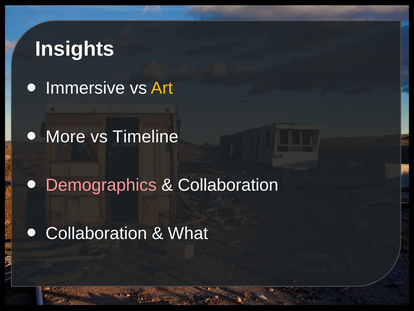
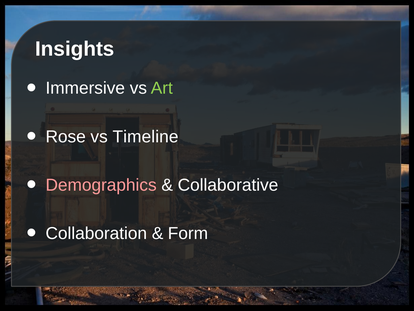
Art colour: yellow -> light green (162, 88)
More: More -> Rose (66, 136)
Collaboration: Collaboration -> Collaborative (228, 185)
What: What -> Form (188, 233)
